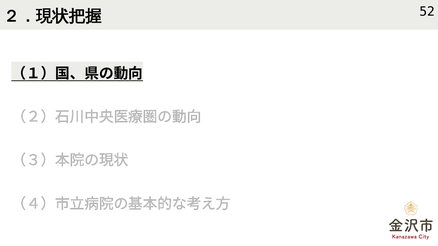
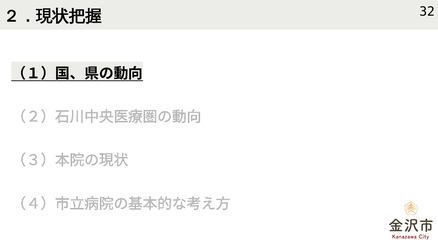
52: 52 -> 32 (427, 12)
